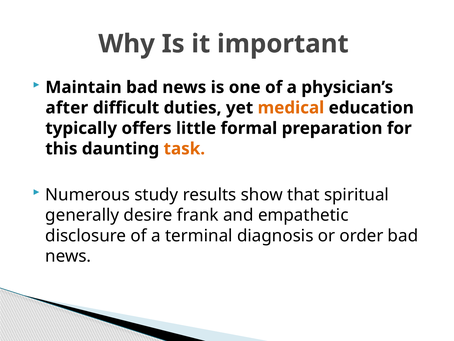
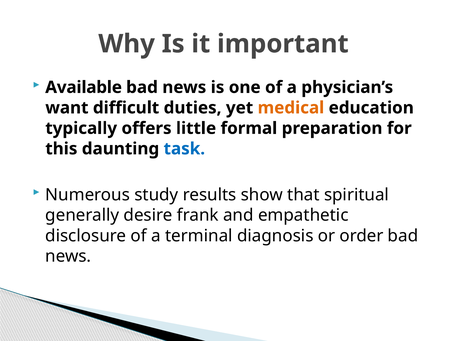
Maintain: Maintain -> Available (84, 87)
after: after -> want (67, 108)
task colour: orange -> blue (184, 149)
